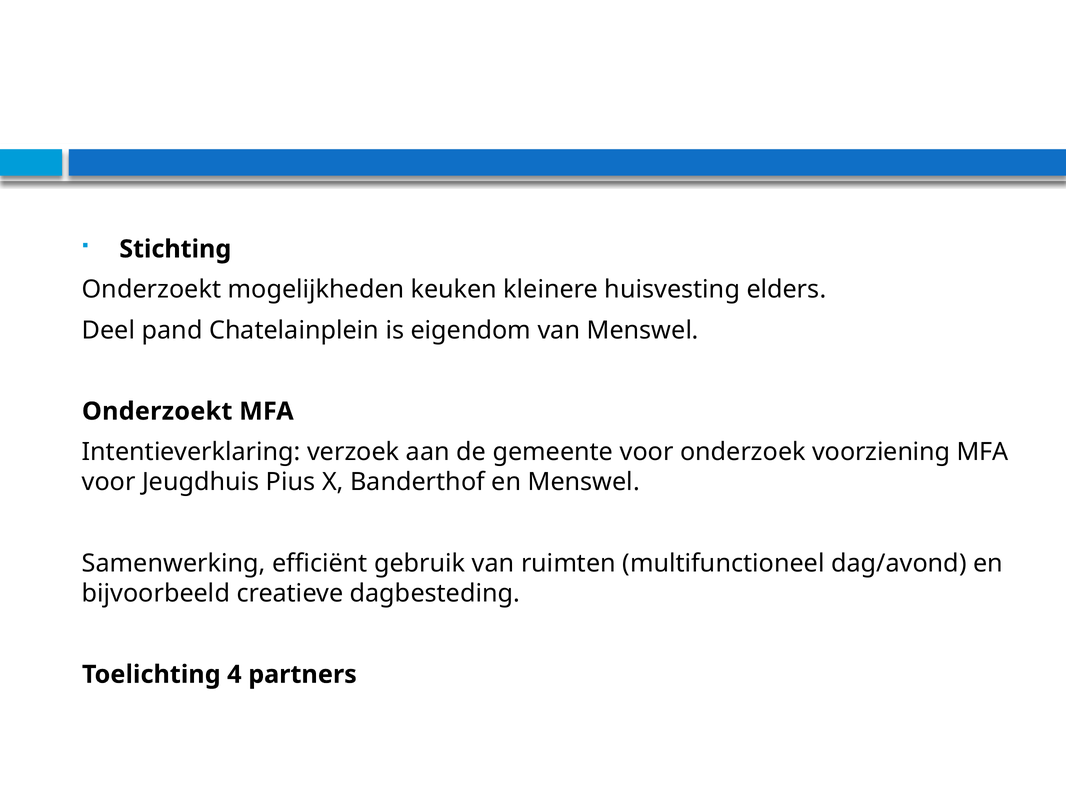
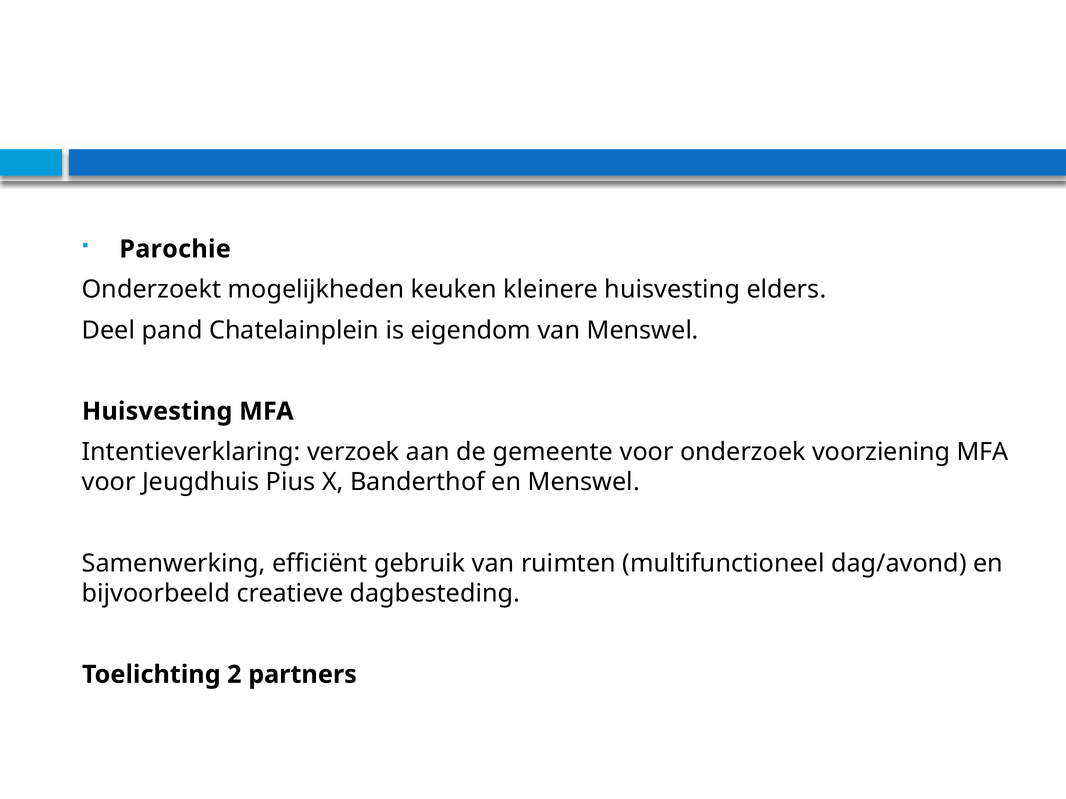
Stichting: Stichting -> Parochie (175, 249)
Onderzoekt: Onderzoekt -> Huisvesting (157, 412)
4: 4 -> 2 (234, 675)
